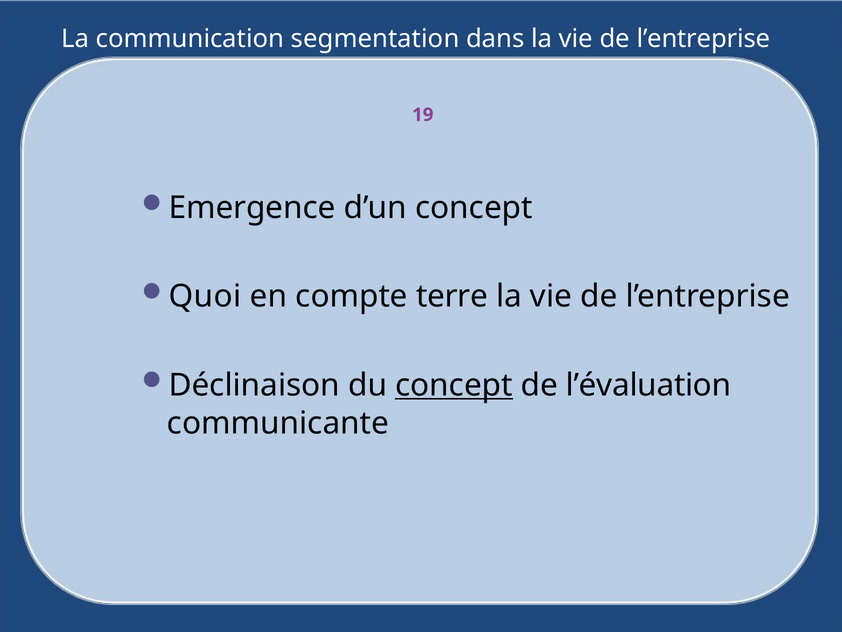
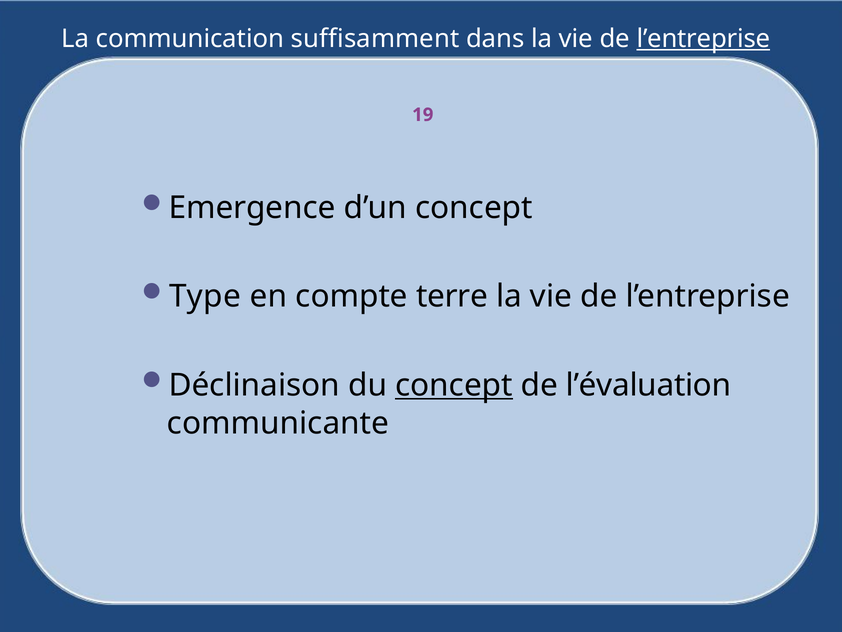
segmentation: segmentation -> suffisamment (375, 39)
l’entreprise underline: none -> present (703, 39)
Quoi: Quoi -> Type (205, 296)
